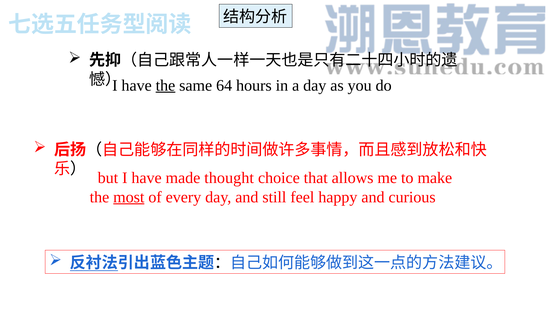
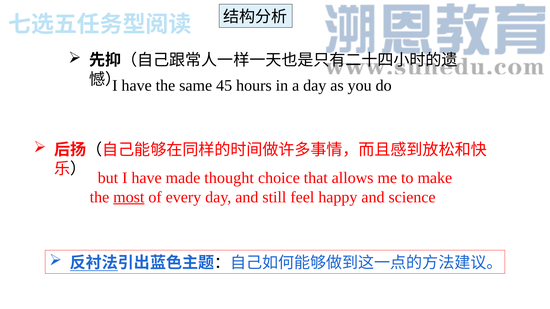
the underline: present -> none (165, 86)
64: 64 -> 45 (224, 86)
curious: curious -> science (412, 197)
